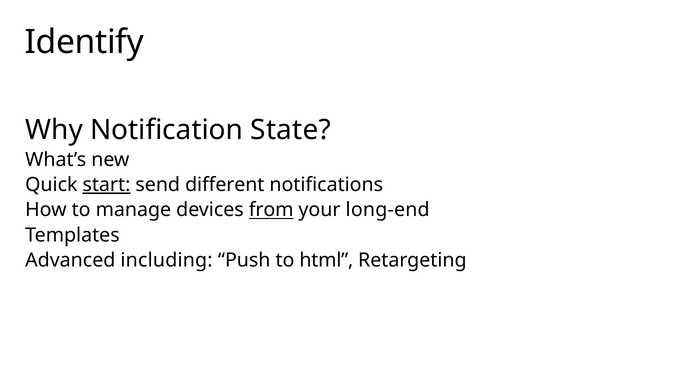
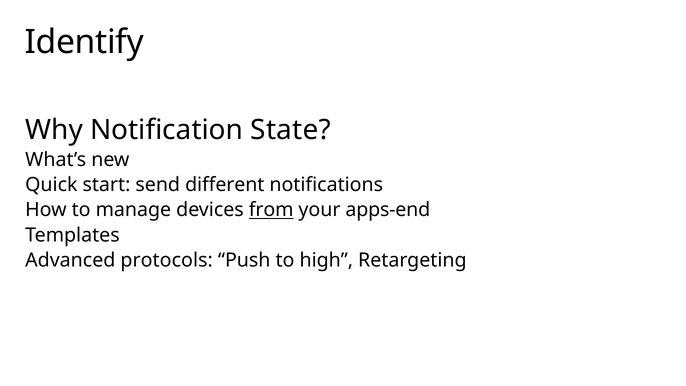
start underline: present -> none (106, 185)
long-end: long-end -> apps-end (388, 210)
including: including -> protocols (167, 260)
html: html -> high (326, 260)
